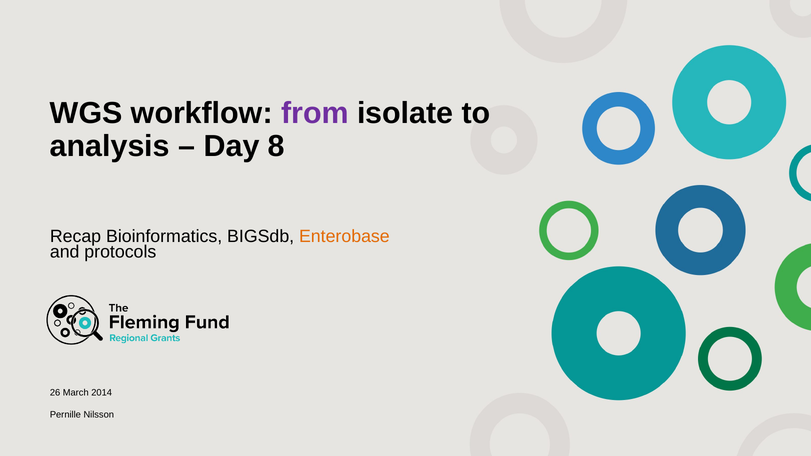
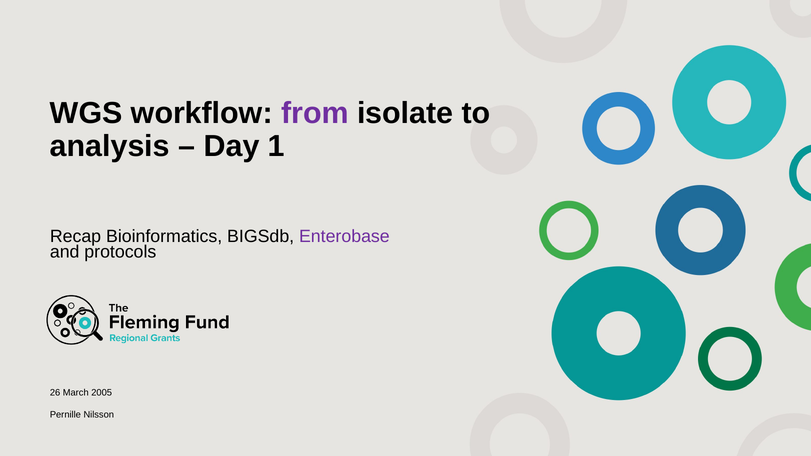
8: 8 -> 1 (276, 146)
Enterobase colour: orange -> purple (344, 237)
2014: 2014 -> 2005 (102, 393)
